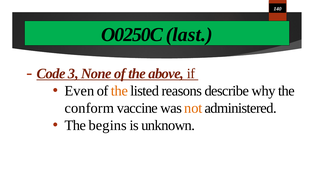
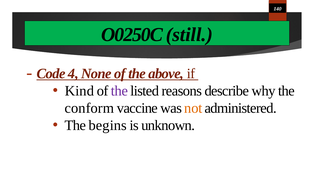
last: last -> still (189, 34)
3: 3 -> 4 (73, 73)
Even: Even -> Kind (79, 91)
the colour: orange -> purple (119, 91)
